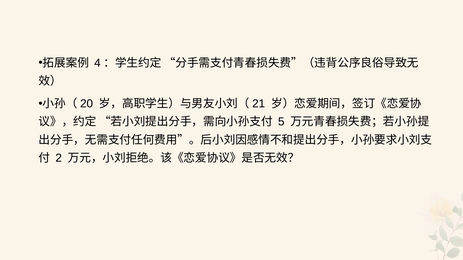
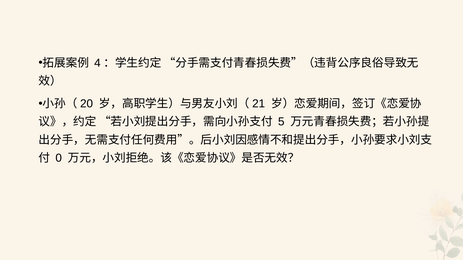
2: 2 -> 0 (59, 158)
